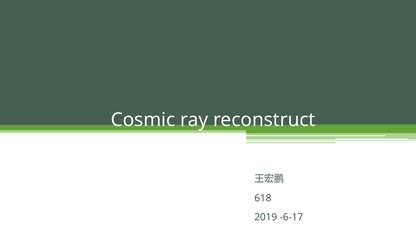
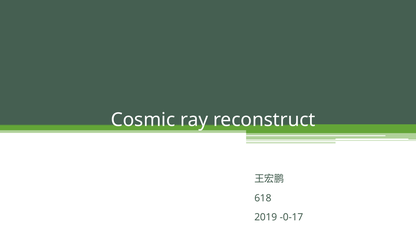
-6-17: -6-17 -> -0-17 (291, 217)
